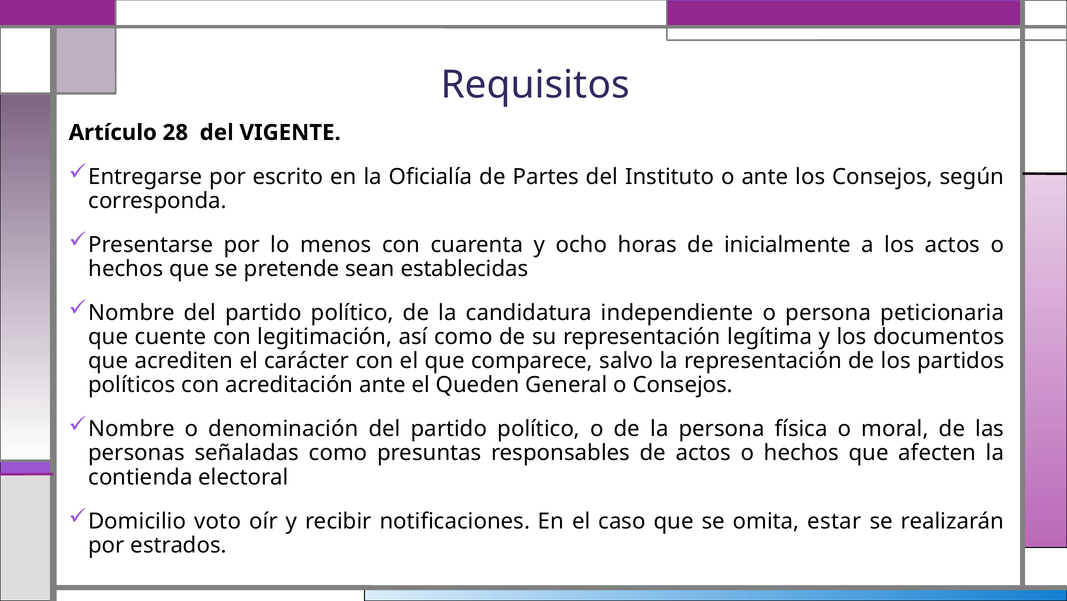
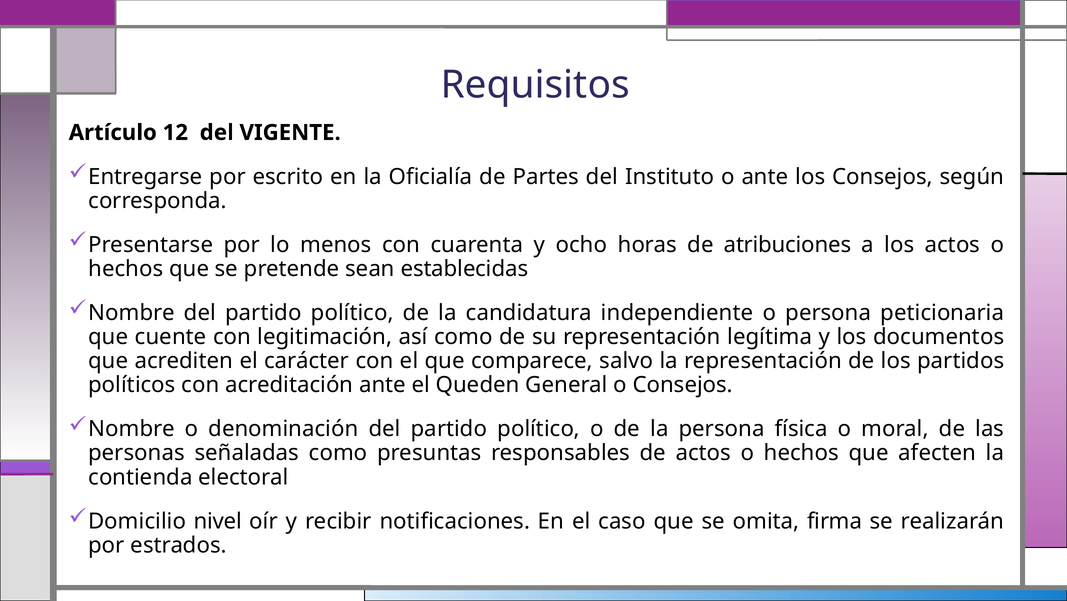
28: 28 -> 12 (175, 132)
inicialmente: inicialmente -> atribuciones (788, 245)
voto: voto -> nivel (218, 521)
estar: estar -> firma (835, 521)
